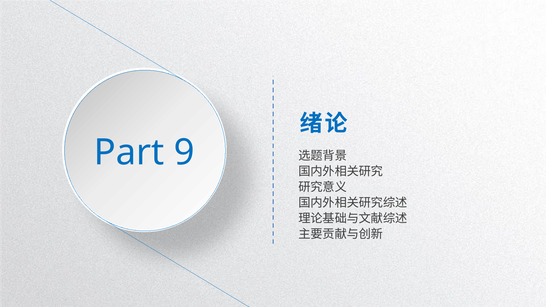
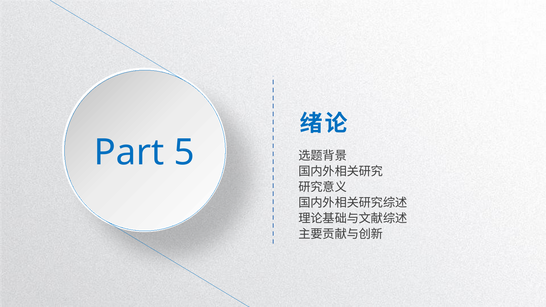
9: 9 -> 5 (184, 152)
